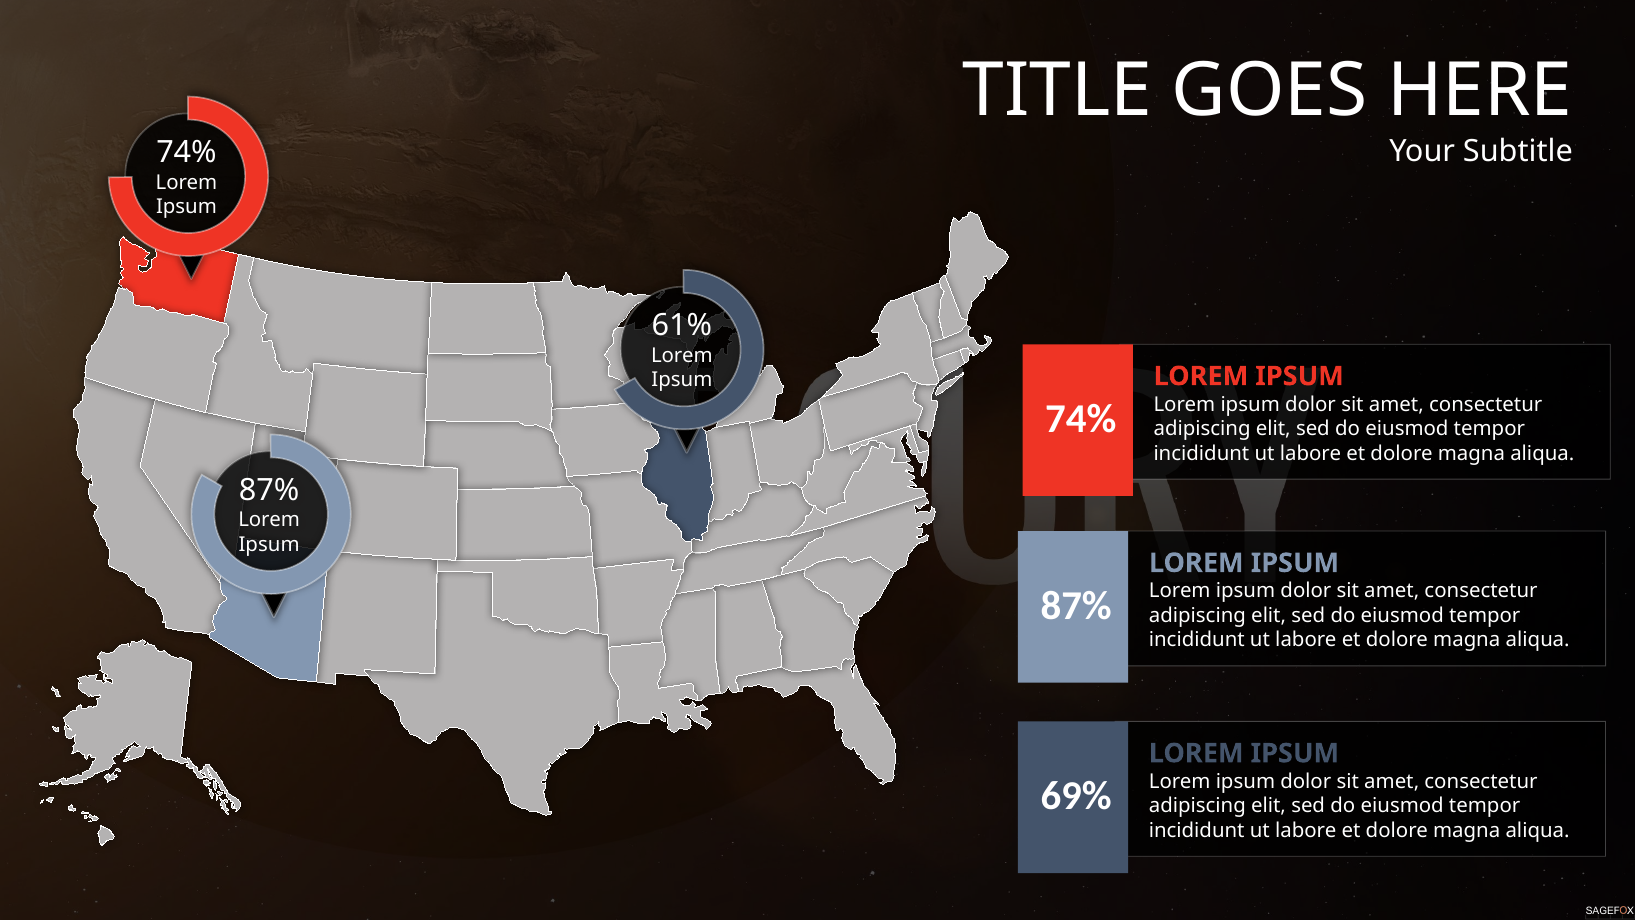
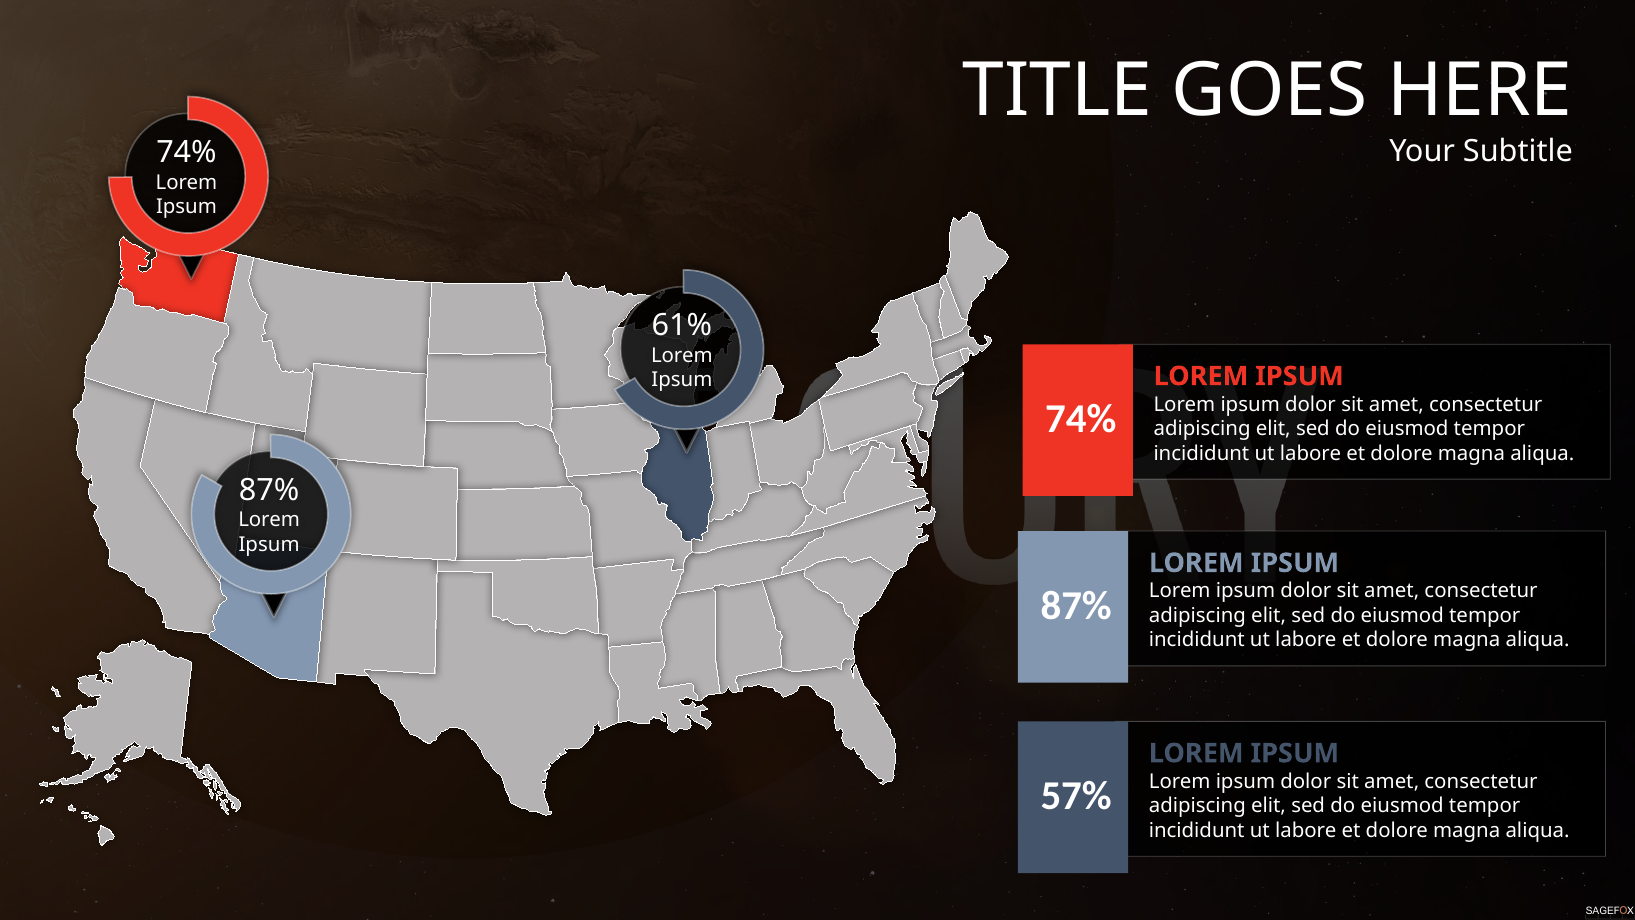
69%: 69% -> 57% (1076, 796)
